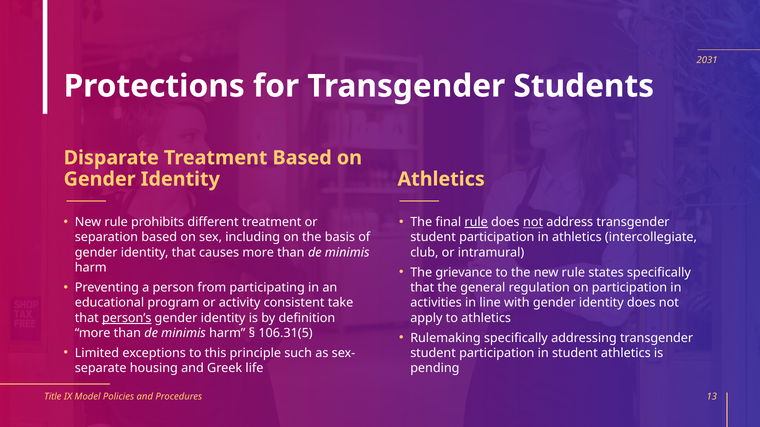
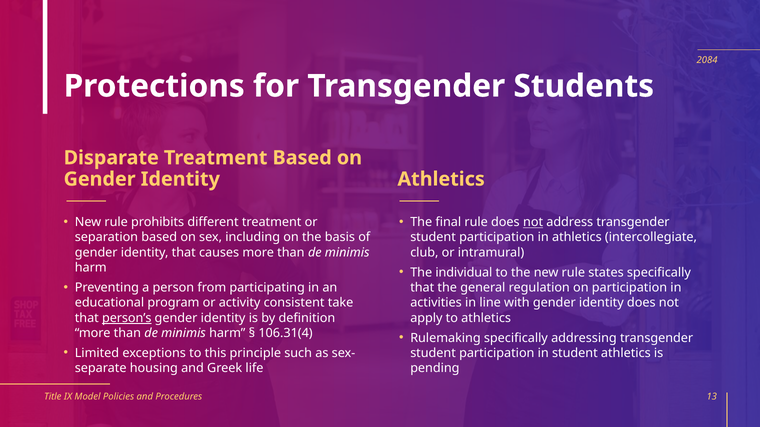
2031: 2031 -> 2084 (707, 60)
rule underline: present -> none (476, 222)
grievance: grievance -> individual (464, 273)
106.31(5: 106.31(5 -> 106.31(4 (286, 334)
